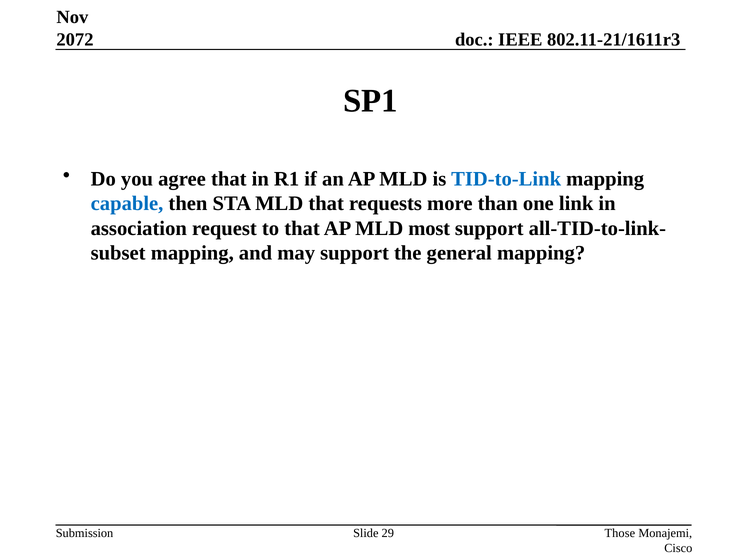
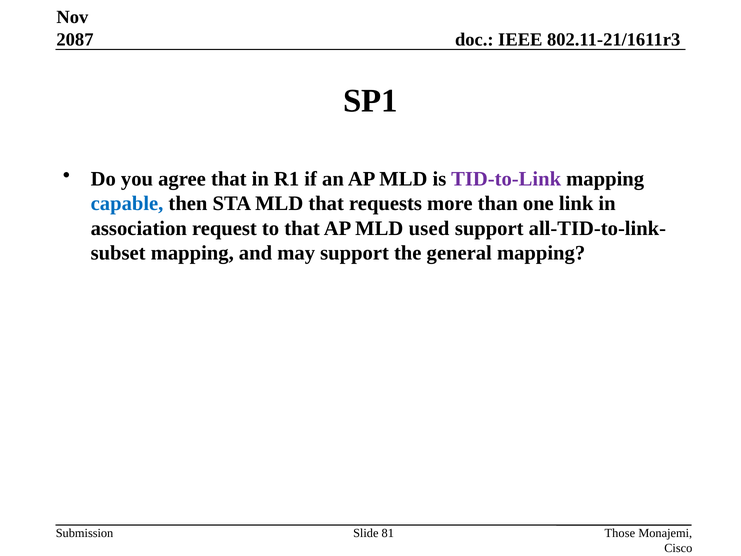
2072: 2072 -> 2087 (75, 40)
TID-to-Link colour: blue -> purple (506, 179)
most: most -> used (429, 228)
29: 29 -> 81 (388, 533)
